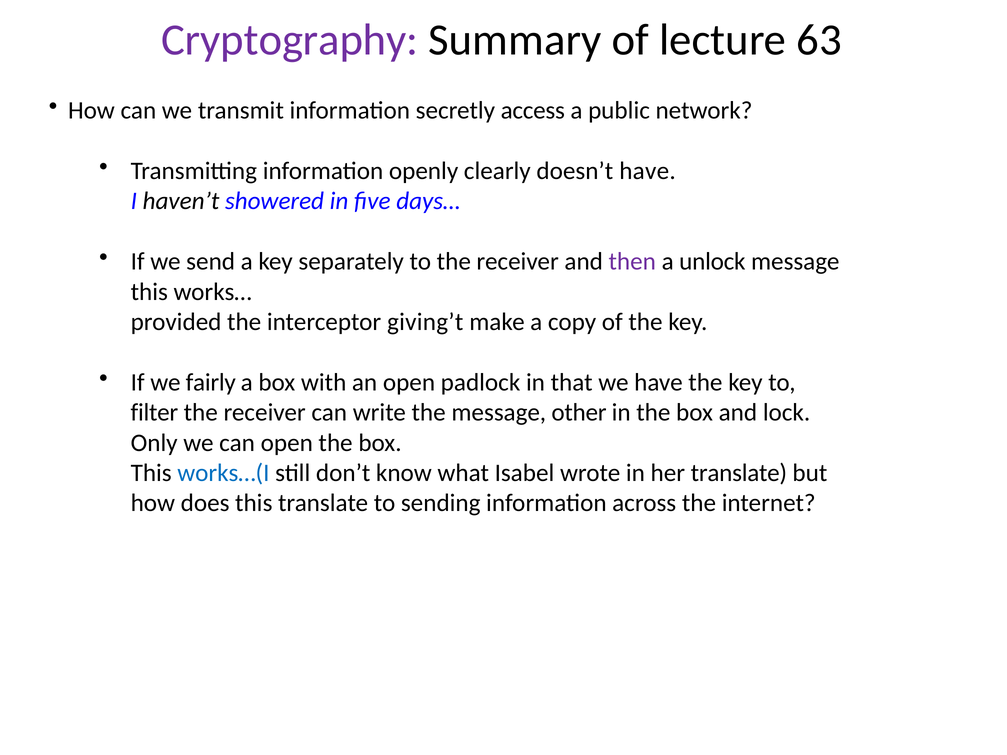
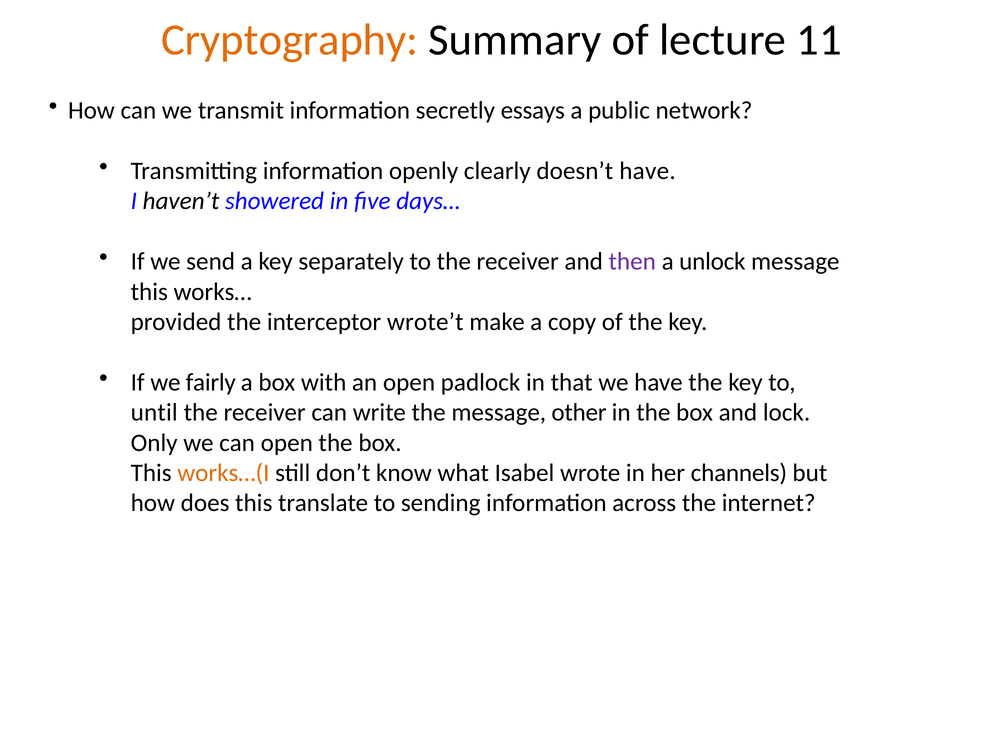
Cryptography colour: purple -> orange (290, 40)
63: 63 -> 11 (819, 40)
access: access -> essays (533, 111)
giving’t: giving’t -> wrote’t (425, 322)
filter: filter -> until (154, 413)
works…(I colour: blue -> orange (223, 473)
her translate: translate -> channels (739, 473)
